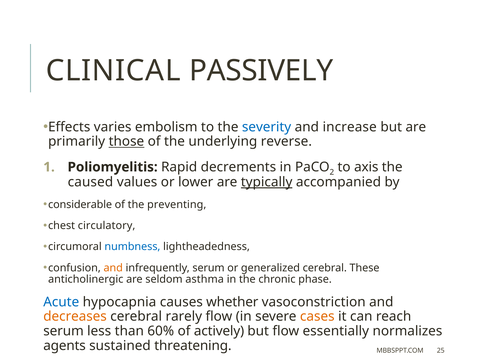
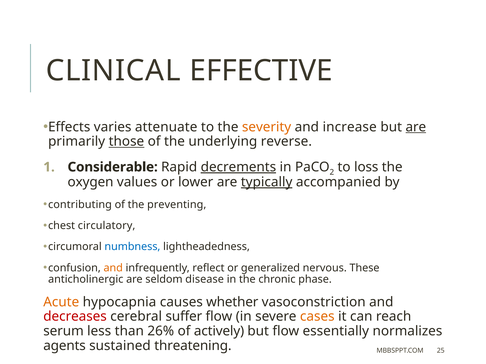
PASSIVELY: PASSIVELY -> EFFECTIVE (261, 71)
embolism: embolism -> attenuate (166, 127)
severity colour: blue -> orange (267, 127)
are underline: none -> present (416, 127)
Poliomyelitis: Poliomyelitis -> Considerable (113, 167)
decrements underline: none -> present (238, 167)
axis: axis -> loss (366, 167)
caused: caused -> oxygen (91, 182)
considerable: considerable -> contributing (80, 205)
infrequently serum: serum -> reflect (208, 268)
generalized cerebral: cerebral -> nervous (325, 268)
asthma: asthma -> disease (205, 280)
Acute colour: blue -> orange (61, 302)
decreases colour: orange -> red (75, 317)
rarely: rarely -> suffer (184, 317)
60%: 60% -> 26% (161, 332)
